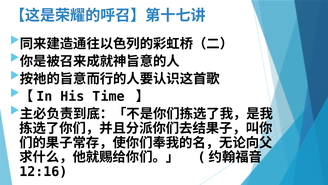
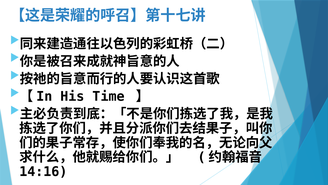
12:16: 12:16 -> 14:16 (43, 171)
